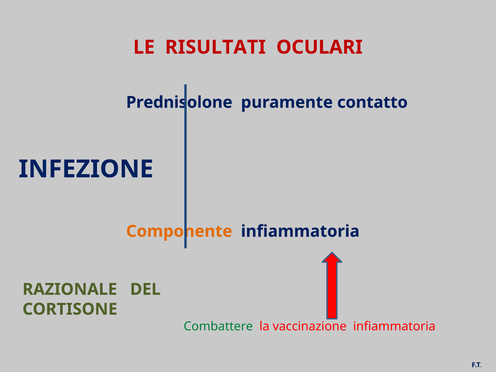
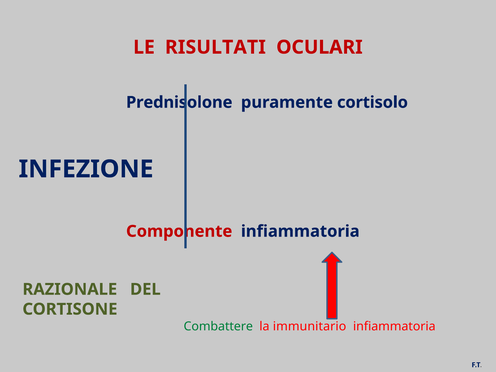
contatto: contatto -> cortisolo (372, 102)
Componente colour: orange -> red (179, 231)
vaccinazione: vaccinazione -> immunitario (310, 326)
